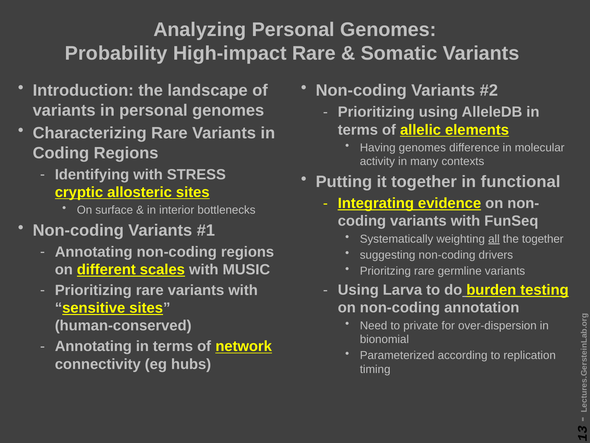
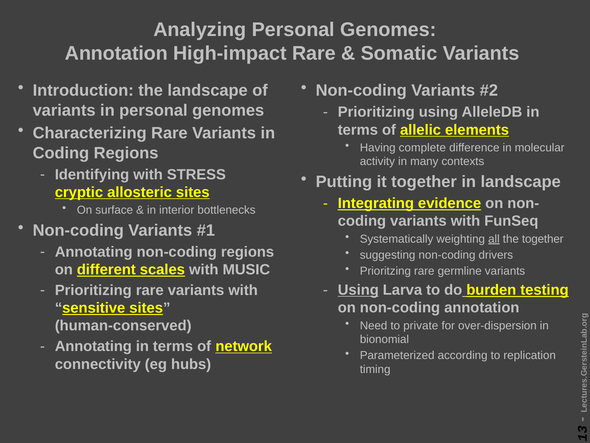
Probability: Probability -> Annotation (116, 53)
Having genomes: genomes -> complete (422, 147)
in functional: functional -> landscape (521, 182)
Using underline: none -> present (358, 290)
